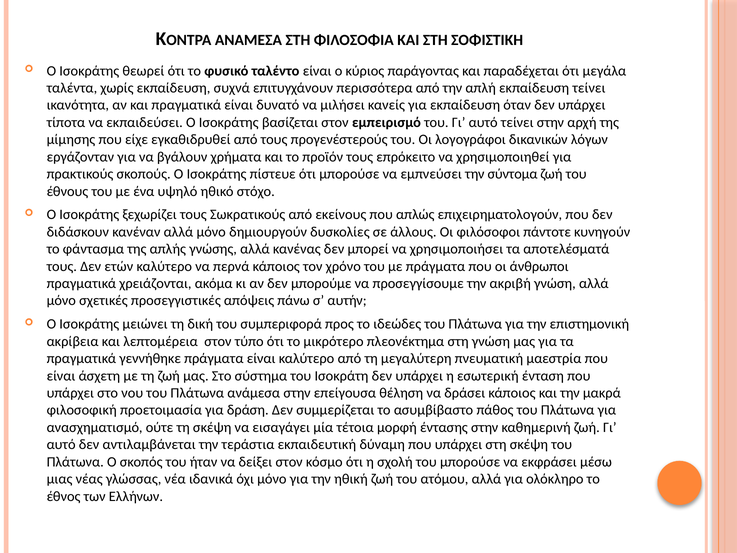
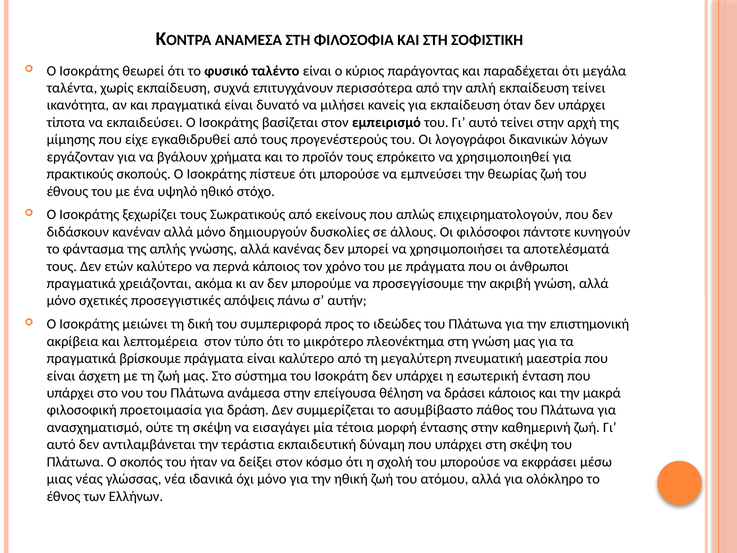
σύντομα: σύντομα -> θεωρίας (512, 174)
γεννήθηκε: γεννήθηκε -> βρίσκουμε (150, 358)
